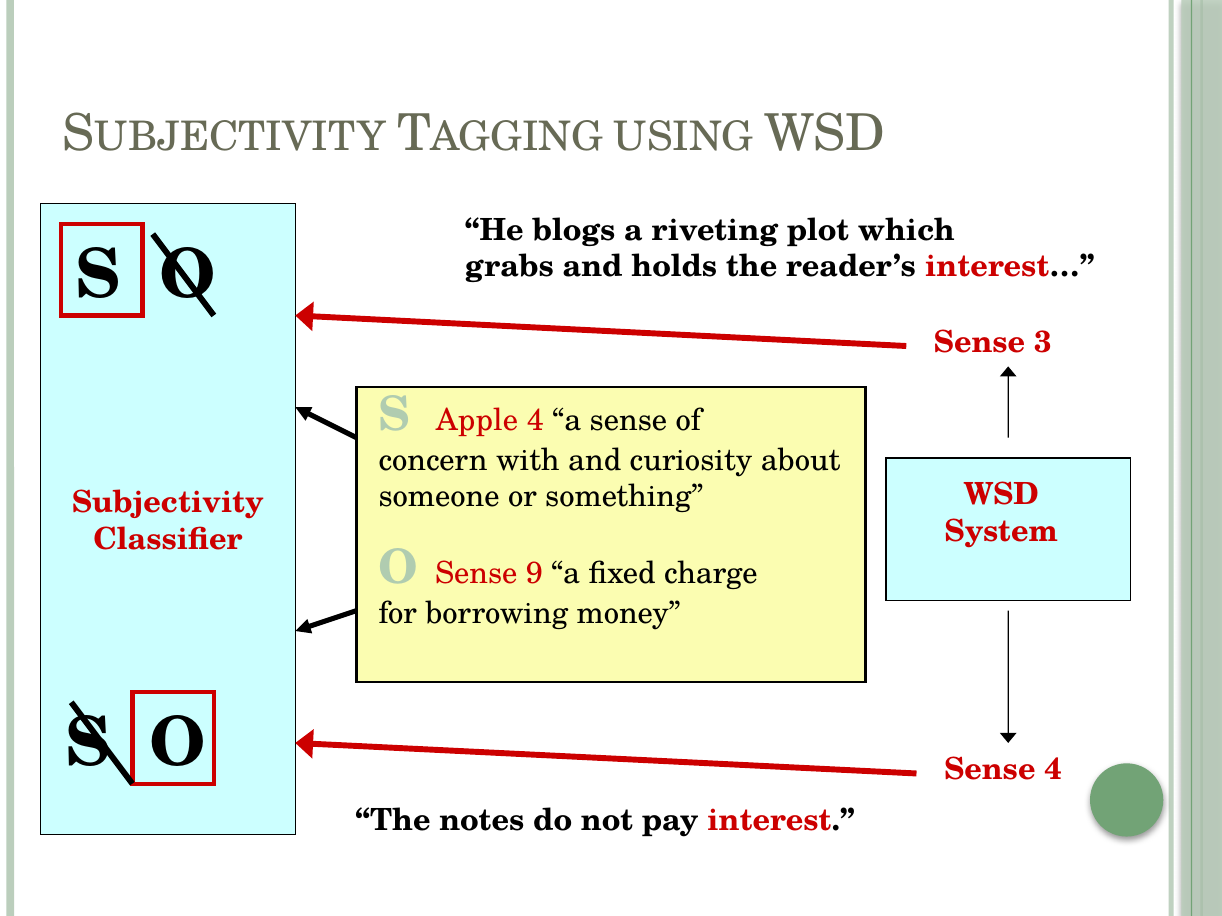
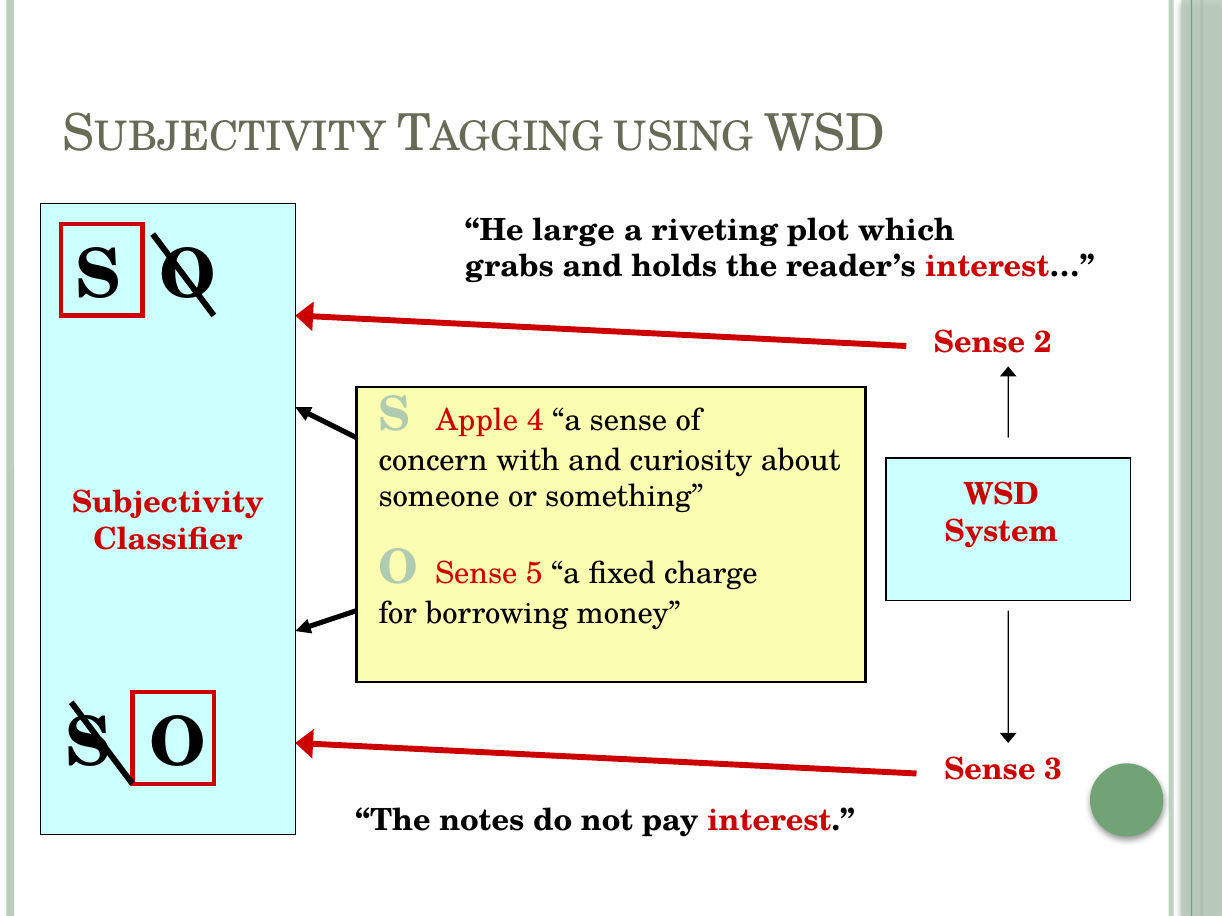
blogs: blogs -> large (574, 230)
3: 3 -> 2 (1043, 342)
9: 9 -> 5 (534, 573)
Sense 4: 4 -> 3 (1053, 770)
